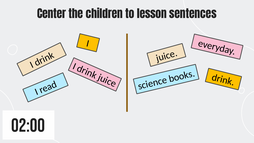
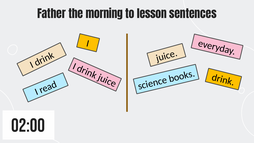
Center: Center -> Father (51, 14)
children: children -> morning (104, 14)
